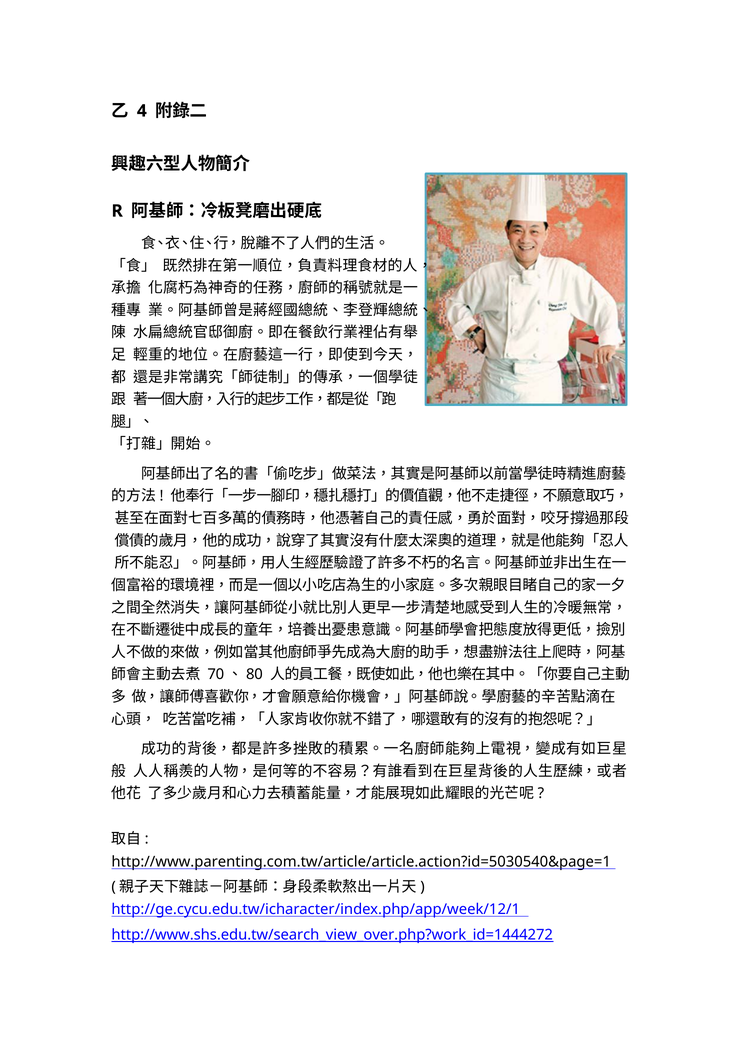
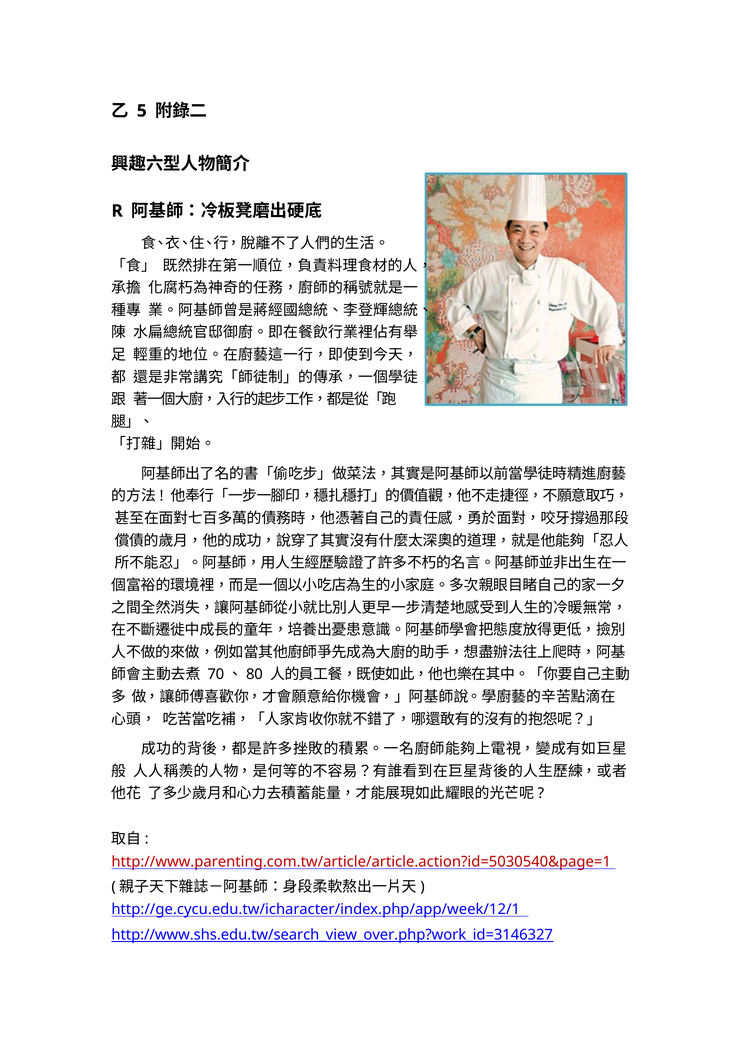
4: 4 -> 5 (142, 111)
http://www.parenting.com.tw/article/article.action?id=5030540&page=1 colour: black -> red (361, 862)
http://www.shs.edu.tw/search_view_over.php?work_id=1444272: http://www.shs.edu.tw/search_view_over.php?work_id=1444272 -> http://www.shs.edu.tw/search_view_over.php?work_id=3146327 (332, 934)
